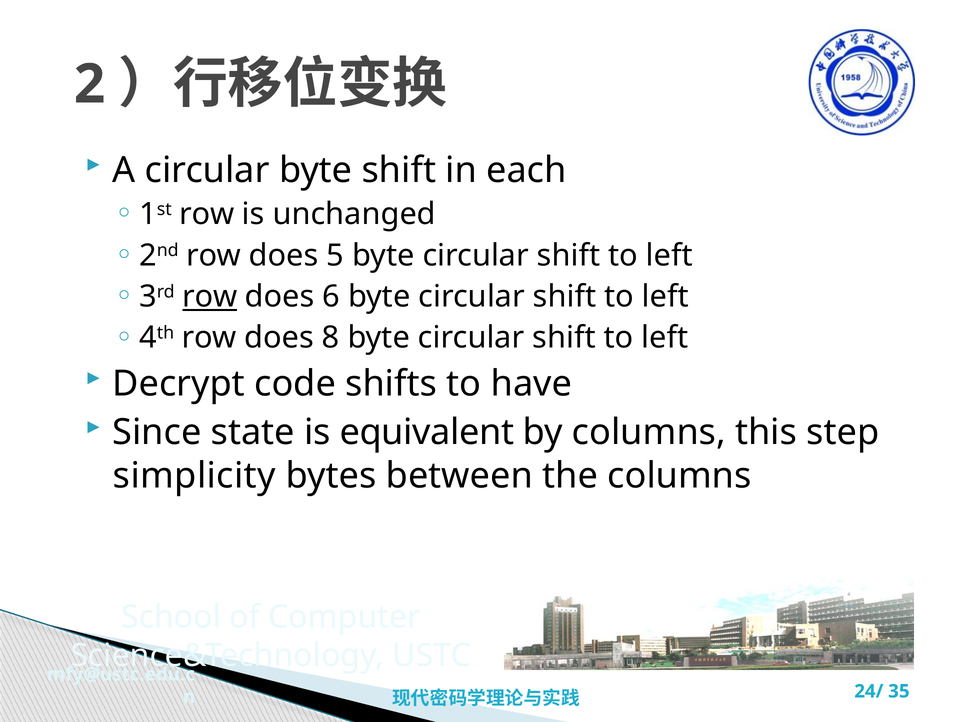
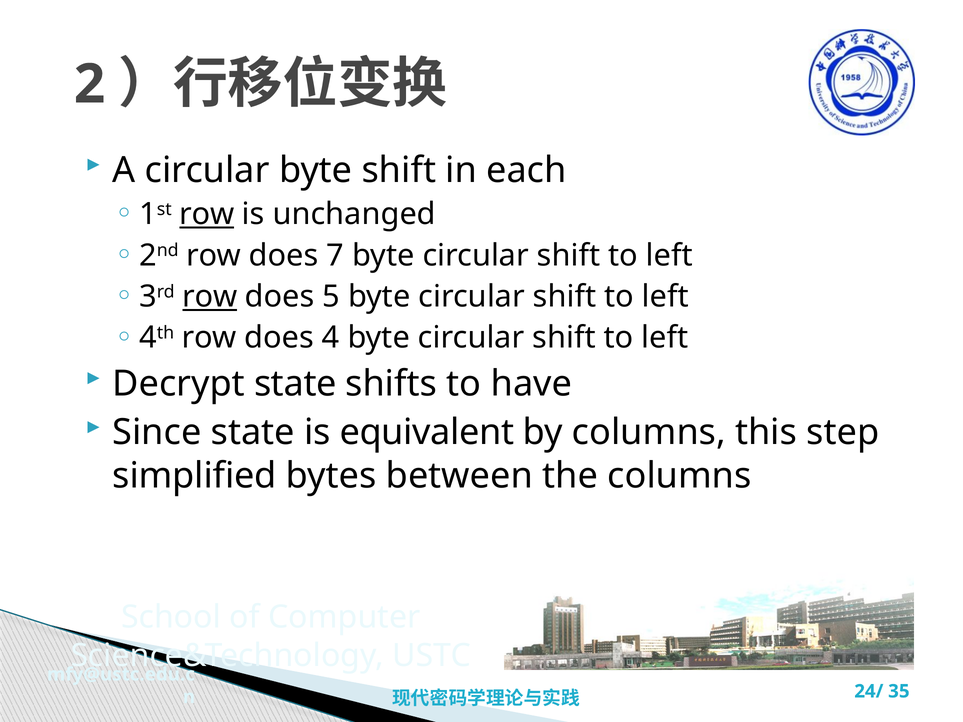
row underline: none -> present (207, 214)
5: 5 -> 7 (335, 256)
6: 6 -> 5 (331, 297)
8: 8 -> 4 (331, 338)
Decrypt code: code -> state (295, 384)
simplicity: simplicity -> simplified (195, 476)
